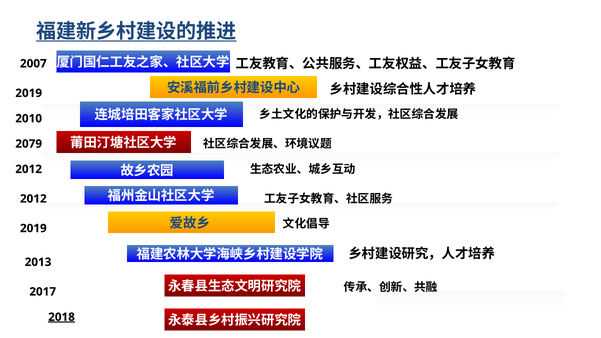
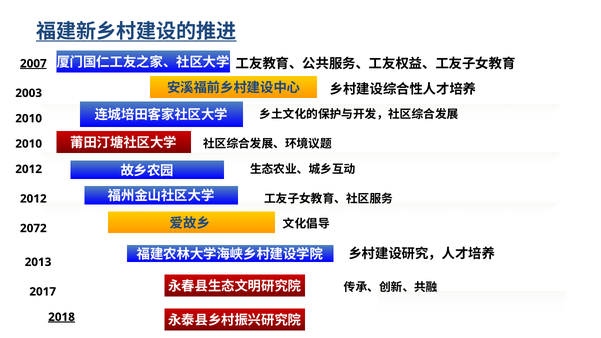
2007 underline: none -> present (33, 64)
2019: 2019 -> 2003 (29, 93)
2079: 2079 -> 2010 (29, 144)
2019: 2019 -> 2072 (33, 228)
